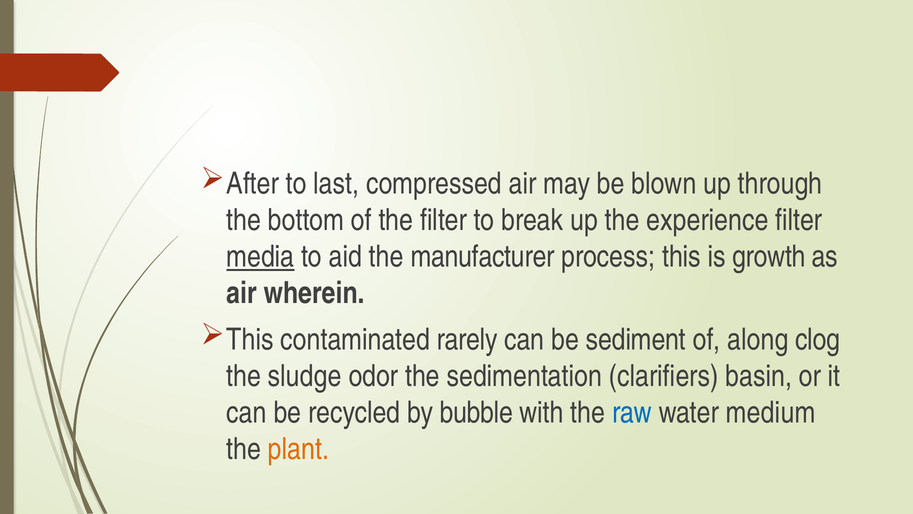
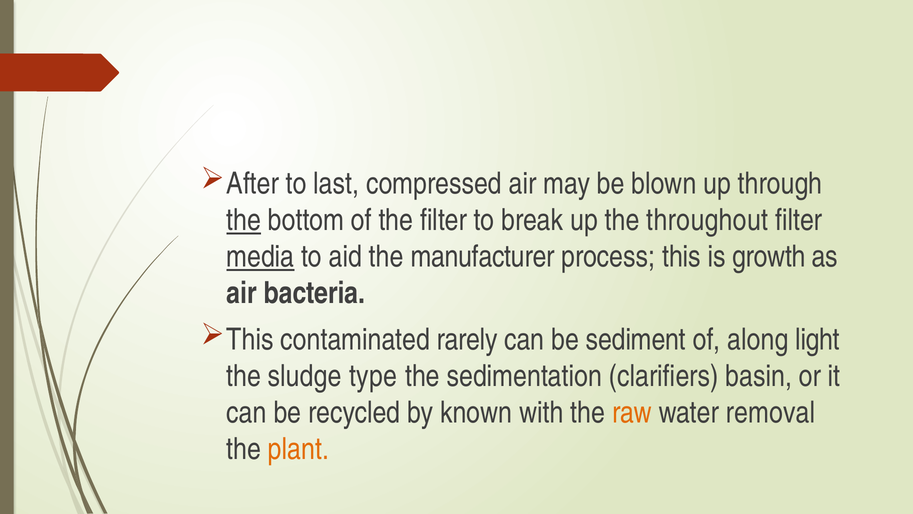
the underline: none -> present (244, 220)
experience: experience -> throughout (707, 220)
wherein: wherein -> bacteria (314, 293)
clog: clog -> light (818, 339)
odor: odor -> type (373, 376)
bubble: bubble -> known (476, 412)
raw colour: blue -> orange (632, 412)
medium: medium -> removal (771, 412)
